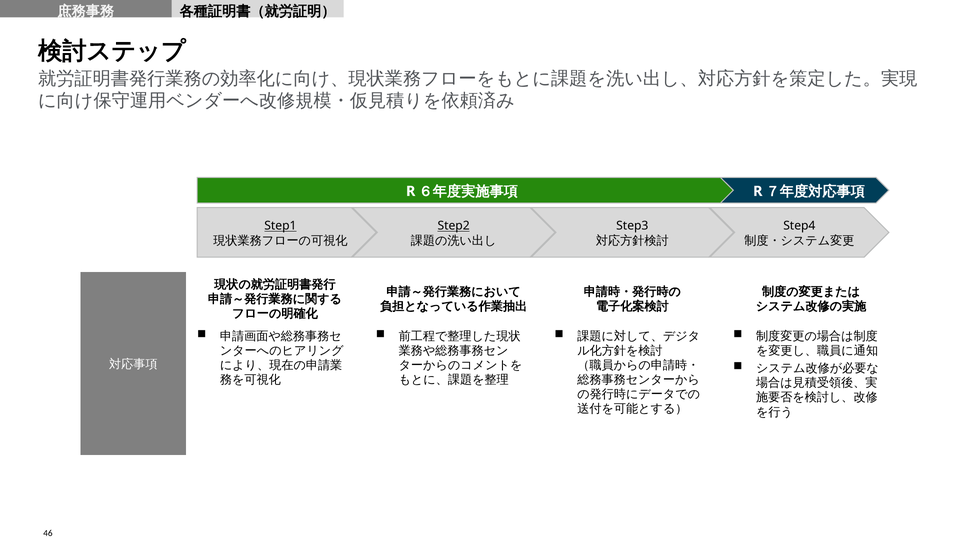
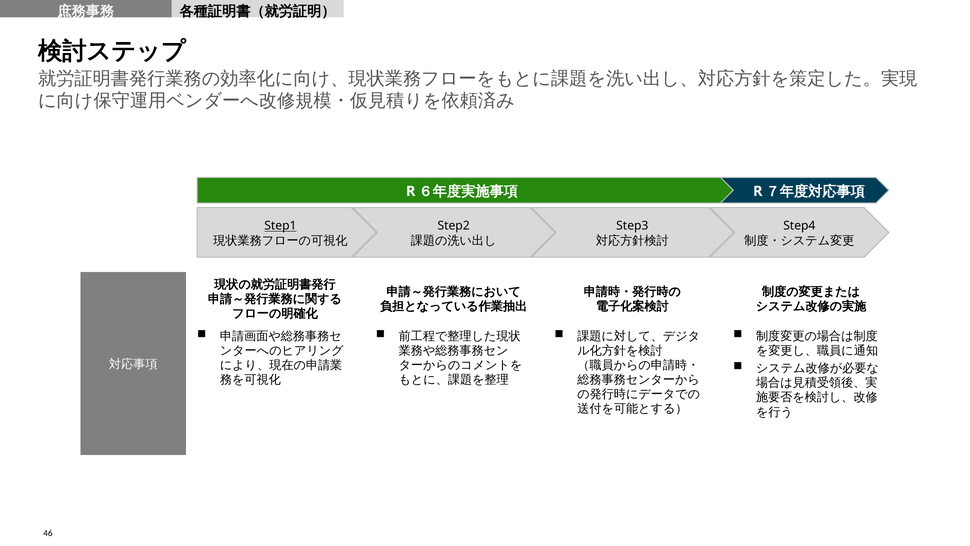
Step2 underline: present -> none (454, 226)
